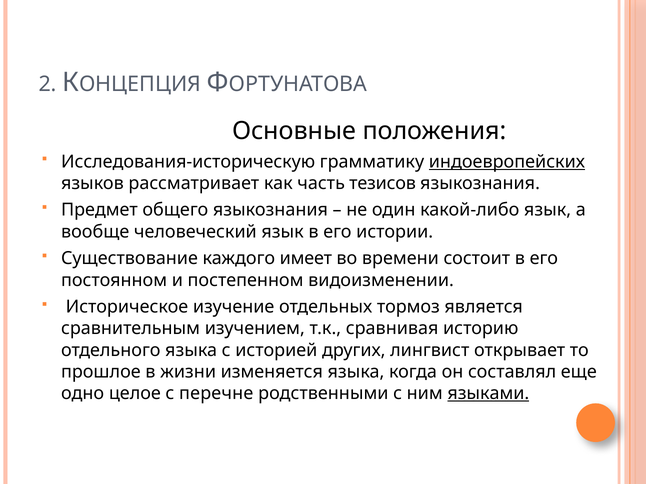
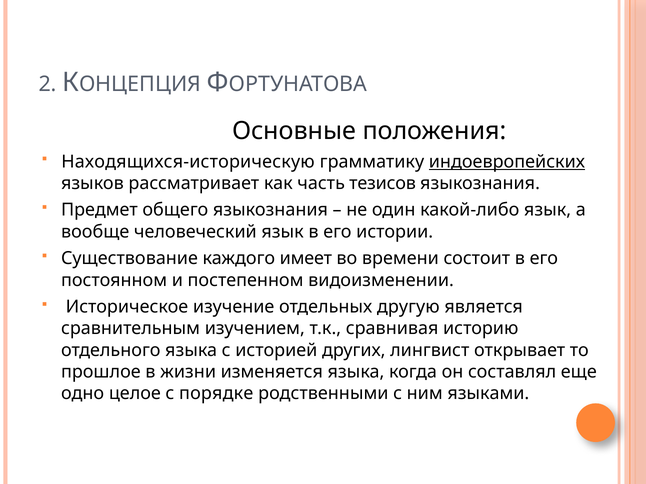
Исследования-историческую: Исследования-историческую -> Находящихся-историческую (188, 162)
тормоз: тормоз -> другую (408, 307)
перечне: перечне -> порядке (216, 394)
языками underline: present -> none (488, 394)
